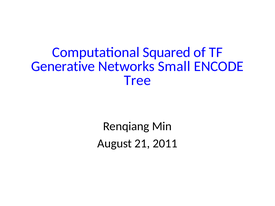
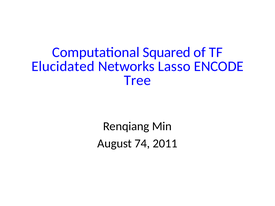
Generative: Generative -> Elucidated (63, 66)
Small: Small -> Lasso (174, 66)
21: 21 -> 74 (142, 144)
